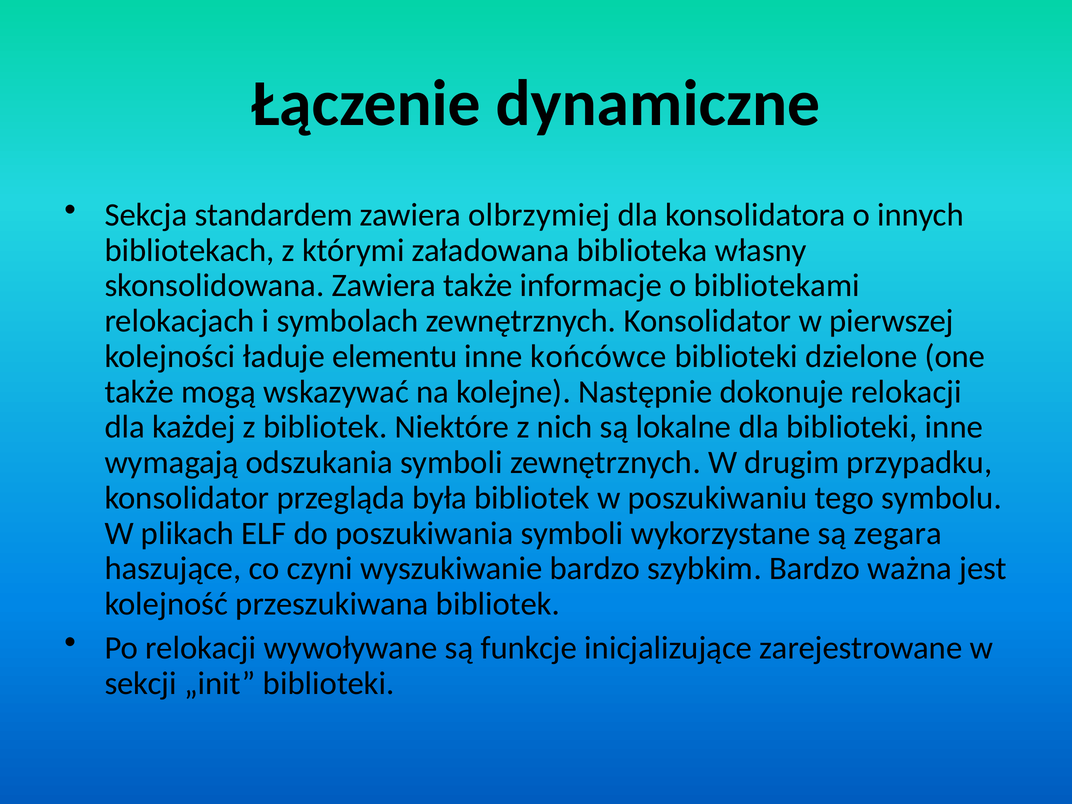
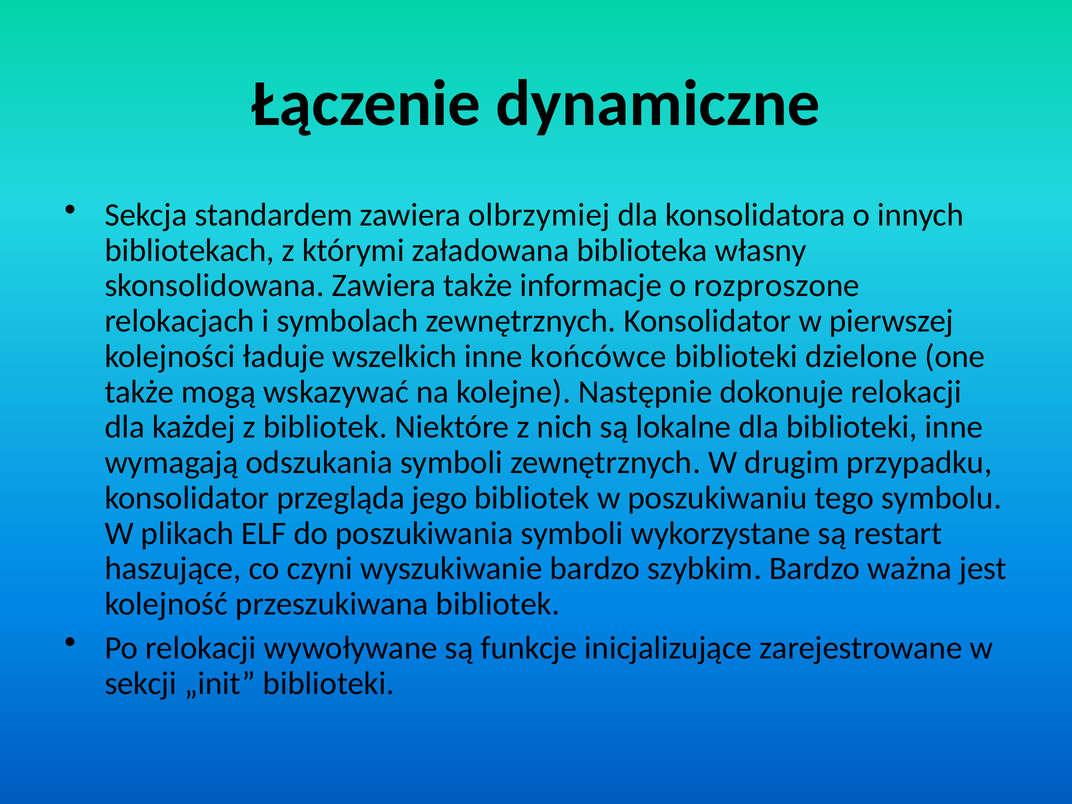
bibliotekami: bibliotekami -> rozproszone (777, 286)
elementu: elementu -> wszelkich (395, 356)
była: była -> jego (440, 498)
zegara: zegara -> restart (898, 533)
